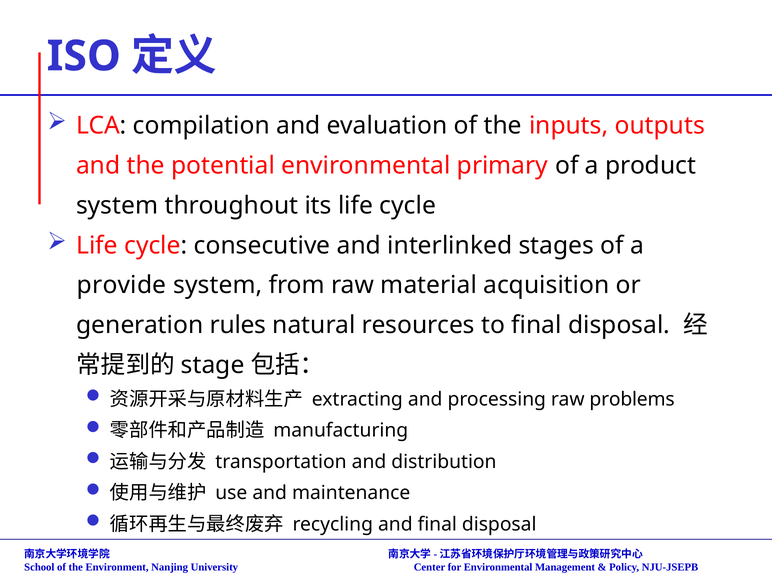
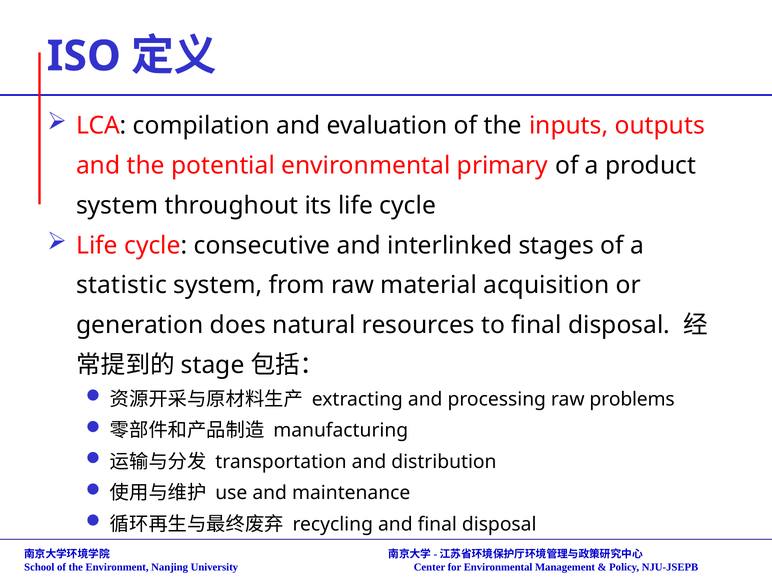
provide: provide -> statistic (122, 285)
rules: rules -> does (238, 325)
